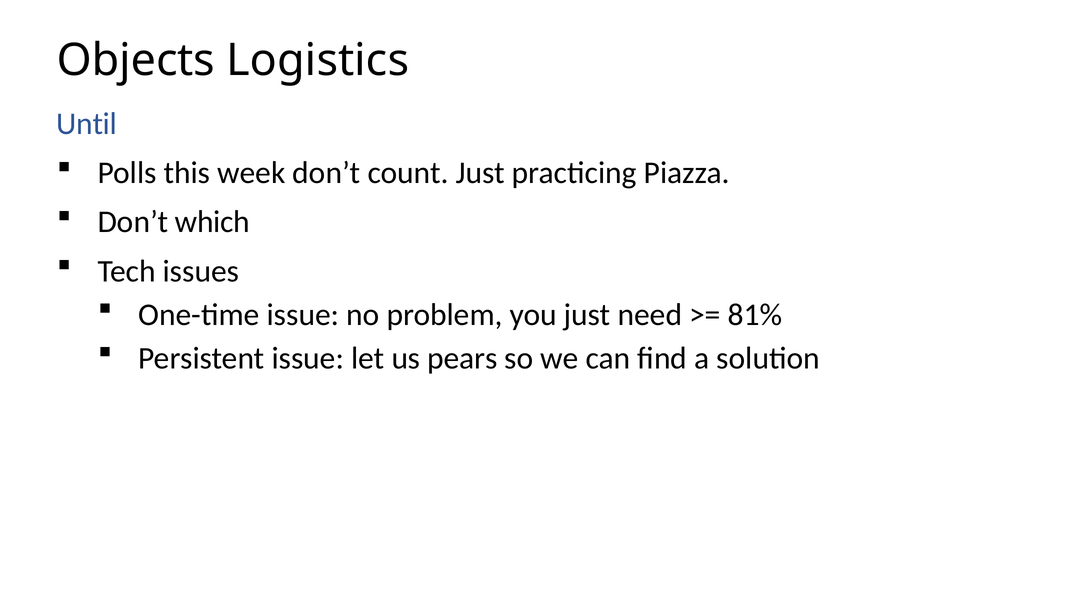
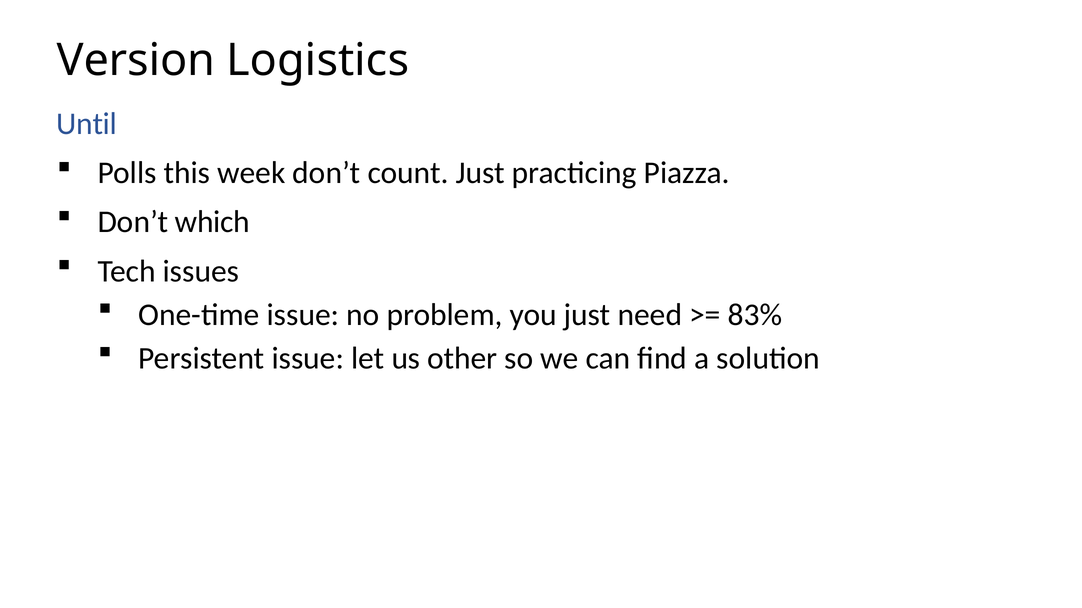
Objects: Objects -> Version (136, 61)
81%: 81% -> 83% (755, 315)
pears: pears -> other (462, 358)
